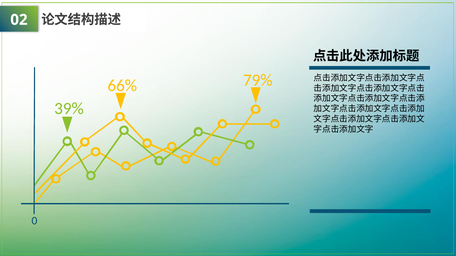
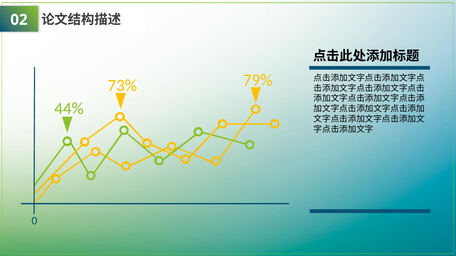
66%: 66% -> 73% (122, 86)
39%: 39% -> 44% (69, 109)
